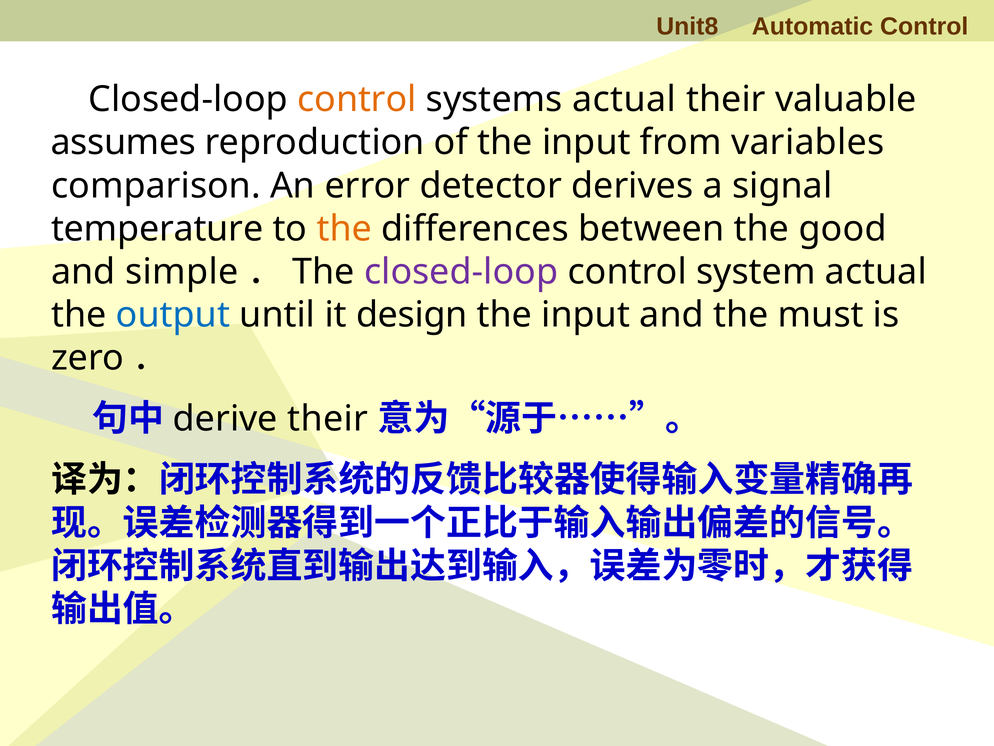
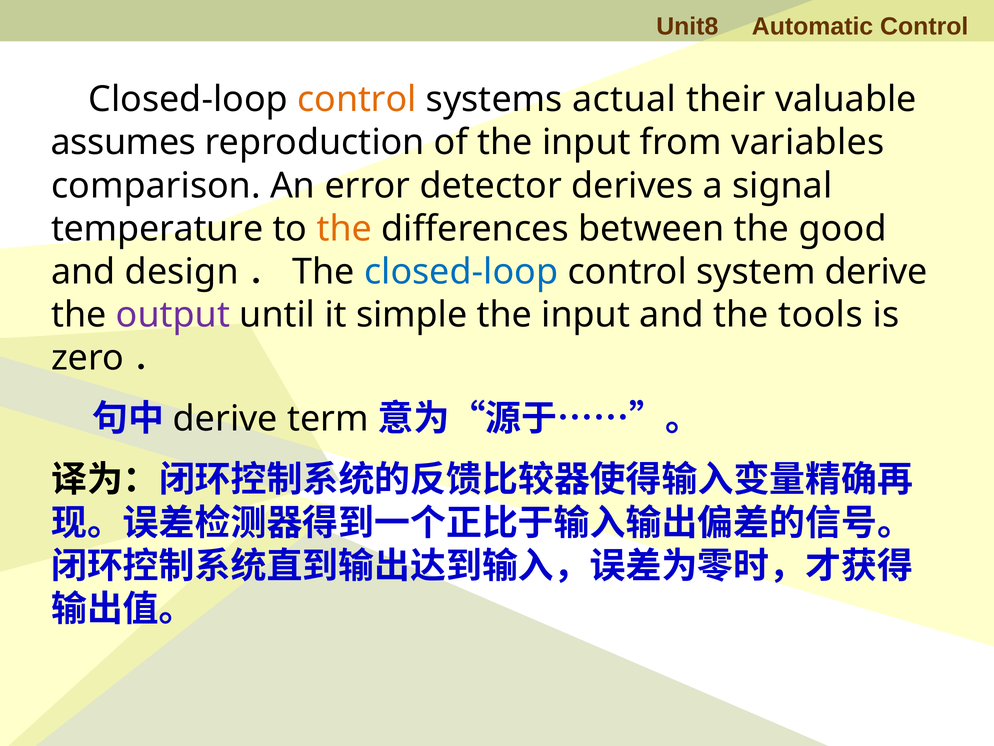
simple: simple -> design (182, 272)
closed-loop colour: purple -> blue (461, 272)
system actual: actual -> derive (876, 272)
output colour: blue -> purple (173, 315)
design: design -> simple (412, 315)
must: must -> tools (821, 315)
derive their: their -> term (328, 419)
